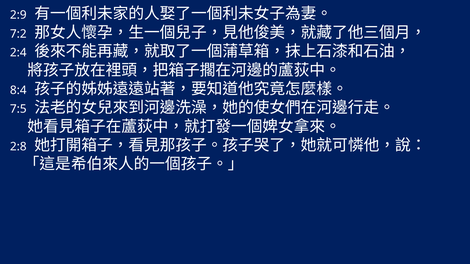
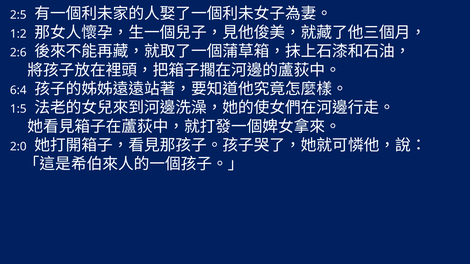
2:9: 2:9 -> 2:5 (18, 15)
7:2: 7:2 -> 1:2 (18, 34)
2:4: 2:4 -> 2:6 (18, 53)
8:4: 8:4 -> 6:4 (18, 90)
7:5: 7:5 -> 1:5 (18, 109)
2:8: 2:8 -> 2:0 (18, 147)
